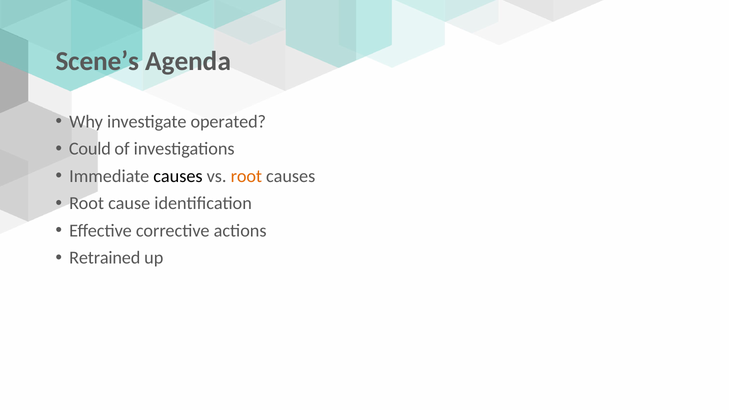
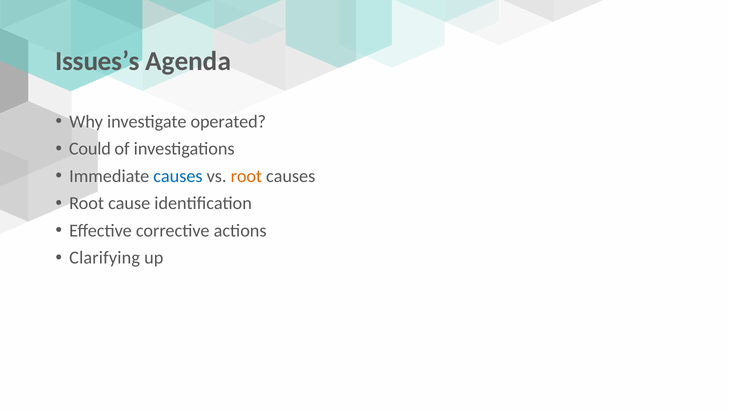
Scene’s: Scene’s -> Issues’s (98, 61)
causes colour: black -> blue (178, 176)
Retrained: Retrained -> Clarifying (105, 258)
